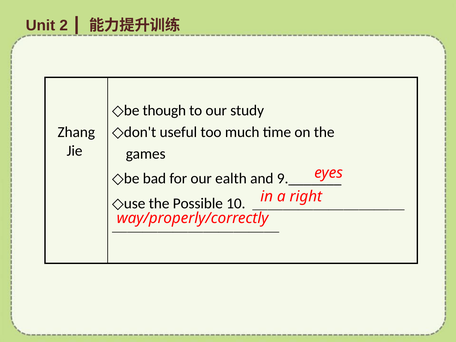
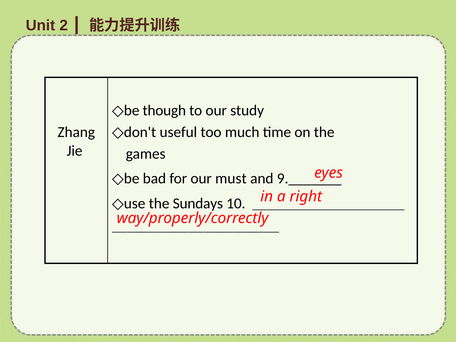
ealth: ealth -> must (231, 179)
Possible: Possible -> Sundays (198, 204)
